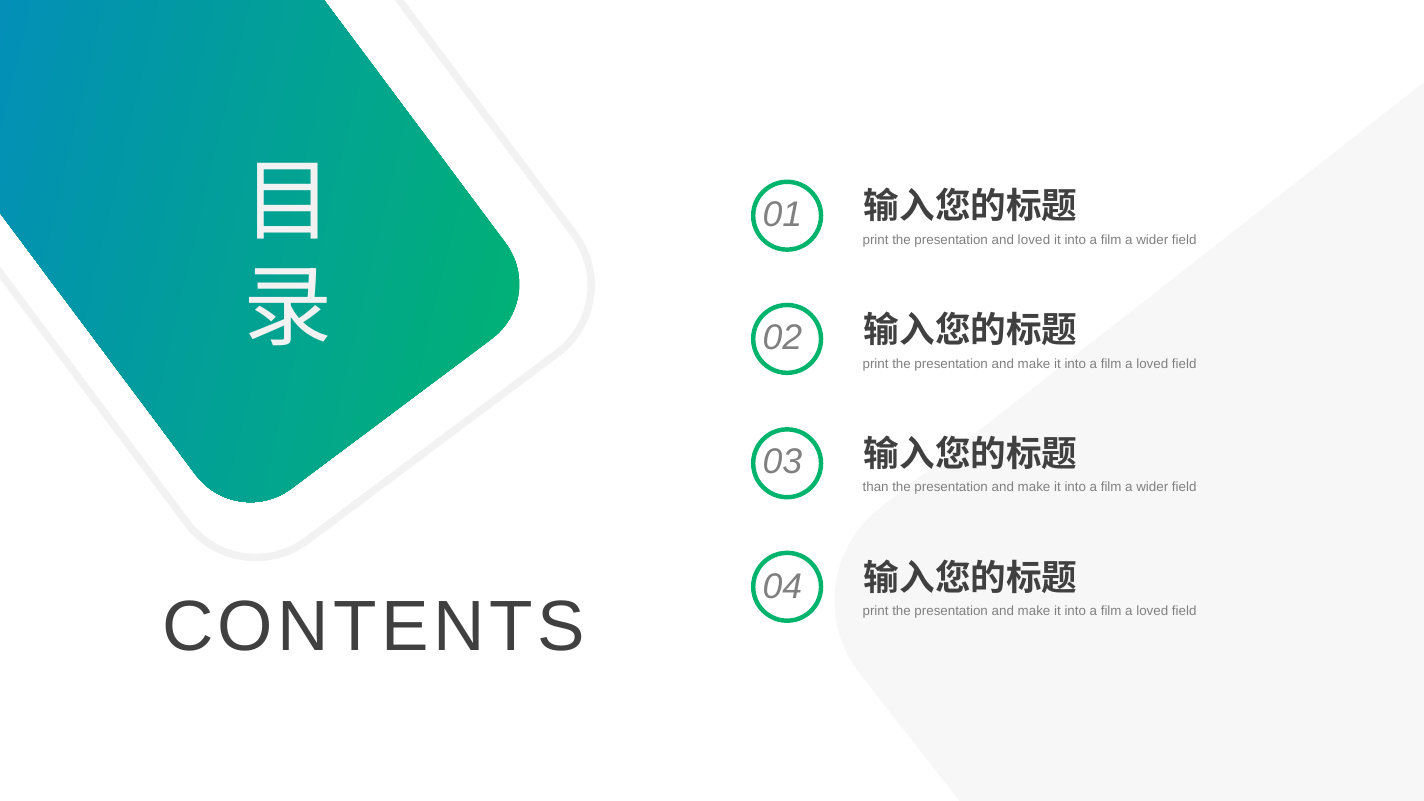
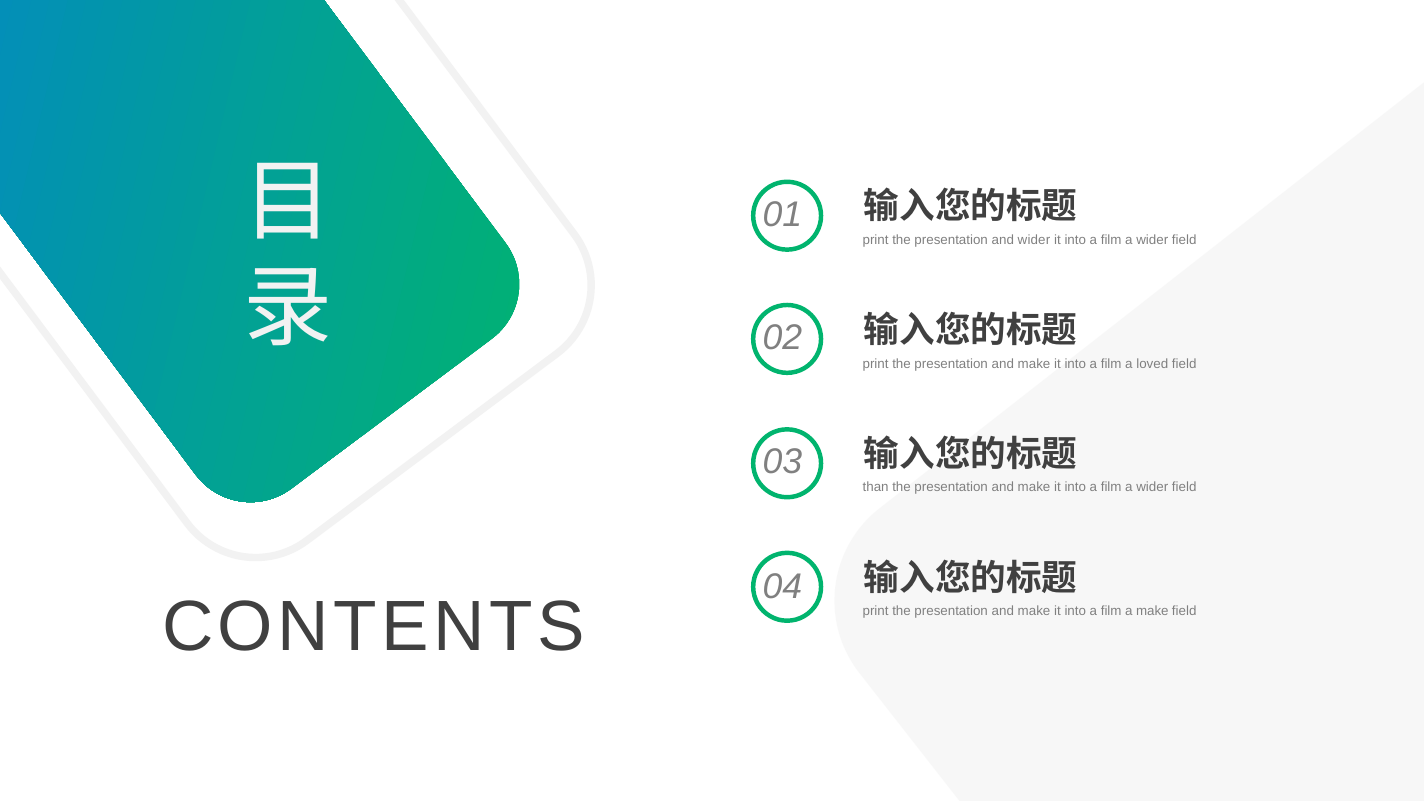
and loved: loved -> wider (1034, 240)
loved: loved -> make (1152, 611)
